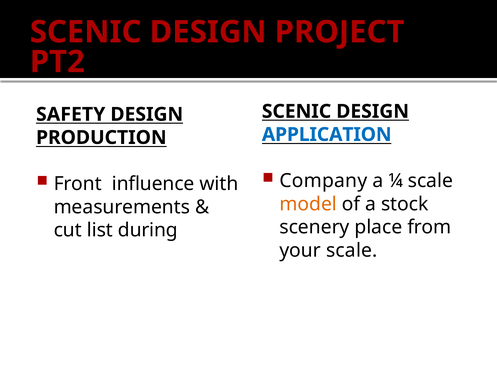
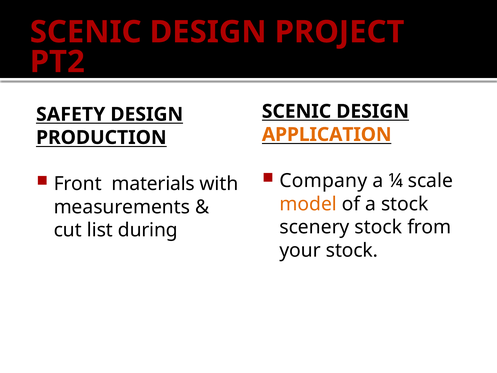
APPLICATION colour: blue -> orange (327, 134)
influence: influence -> materials (153, 184)
scenery place: place -> stock (378, 227)
your scale: scale -> stock (352, 250)
